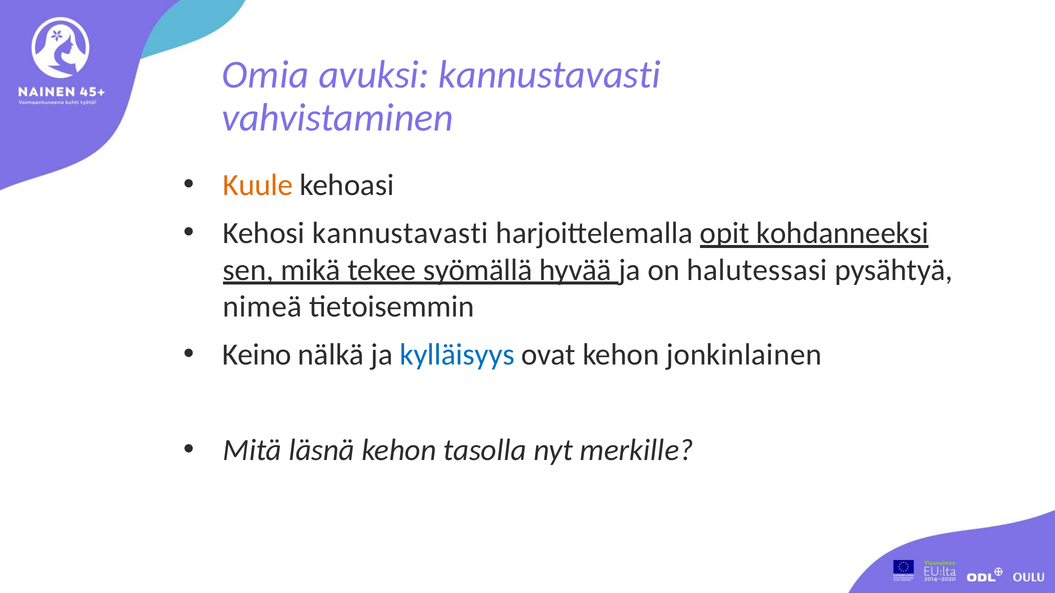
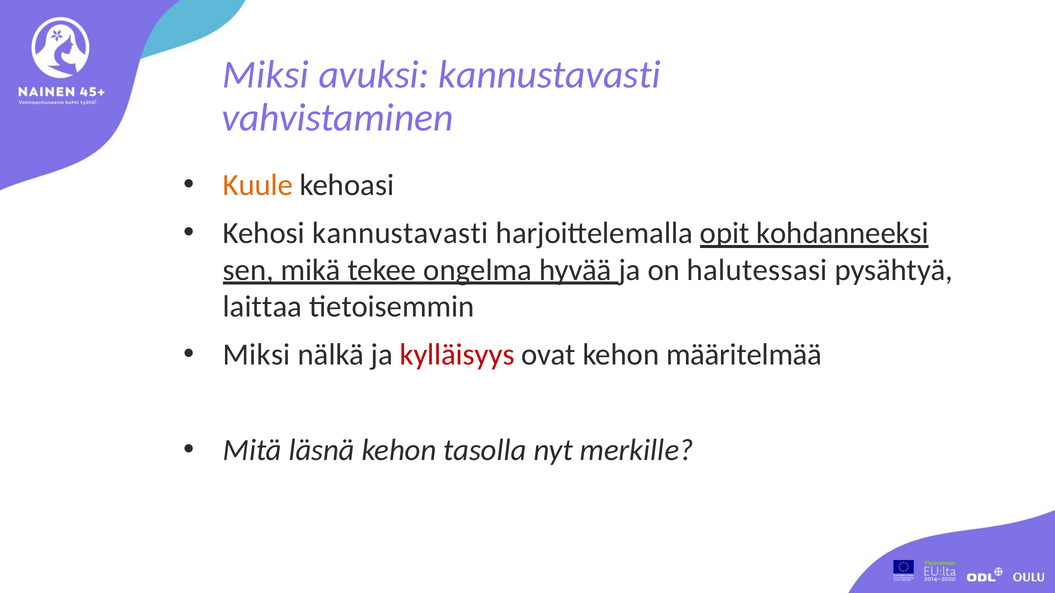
Omia: Omia -> Miksi (265, 75)
syömällä: syömällä -> ongelma (478, 270)
nimeä: nimeä -> laittaa (263, 307)
Keino: Keino -> Miksi (257, 355)
kylläisyys colour: blue -> red (457, 355)
jonkinlainen: jonkinlainen -> määritelmää (744, 355)
